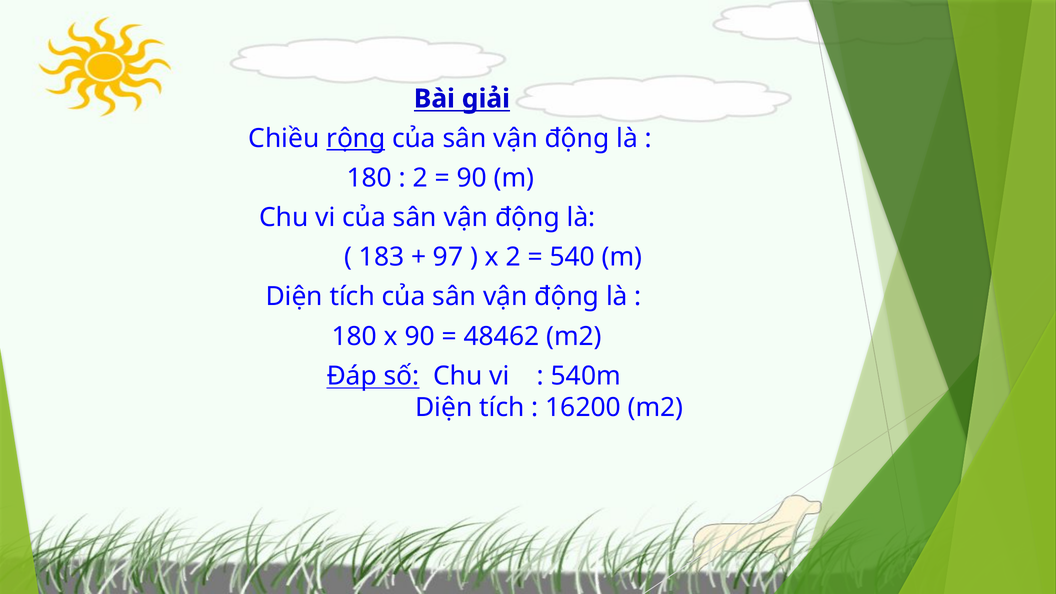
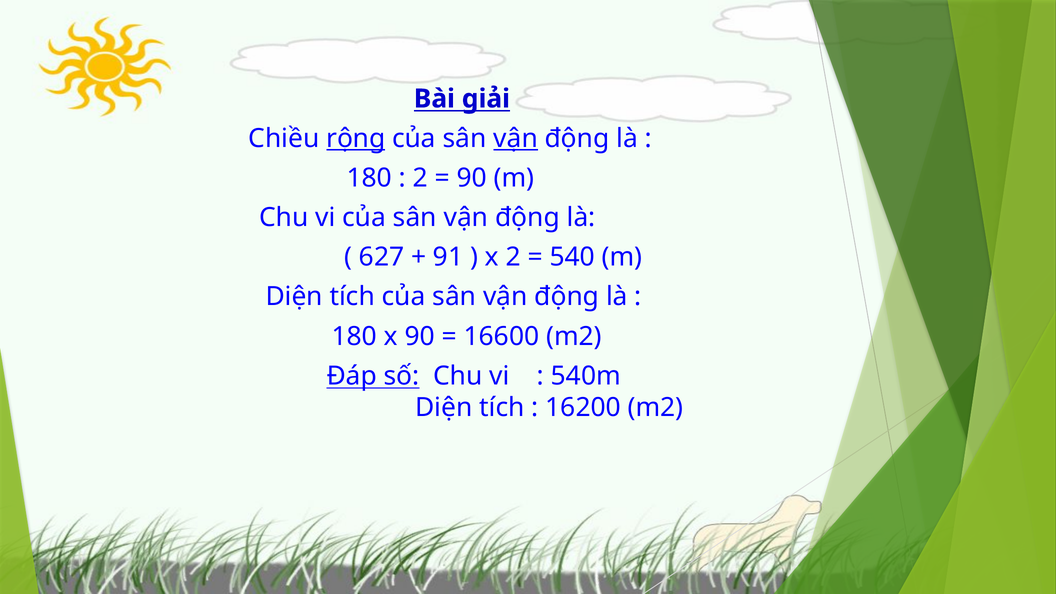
vận underline: none -> present (516, 138)
183: 183 -> 627 (382, 257)
97: 97 -> 91 (448, 257)
48462: 48462 -> 16600 (502, 336)
